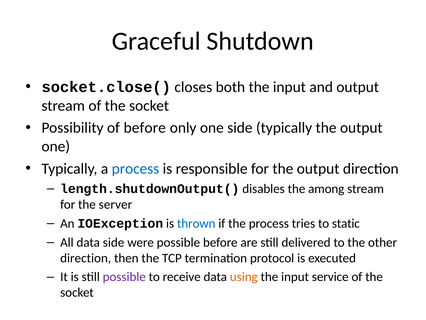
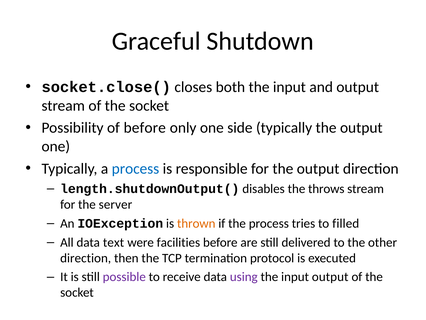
among: among -> throws (326, 189)
thrown colour: blue -> orange (196, 223)
static: static -> filled (346, 223)
data side: side -> text (114, 242)
were possible: possible -> facilities (178, 242)
using colour: orange -> purple (244, 277)
input service: service -> output (330, 277)
